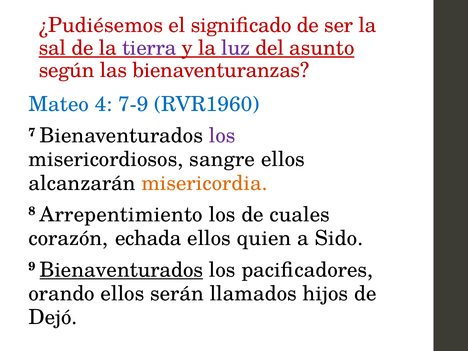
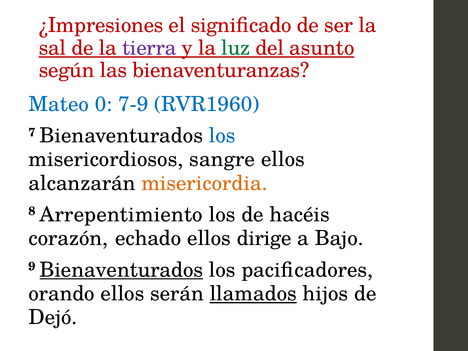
¿Pudiésemos: ¿Pudiésemos -> ¿Impresiones (101, 25)
luz colour: purple -> green (236, 48)
4: 4 -> 0 (103, 104)
los colour: purple -> blue (222, 136)
cuales: cuales -> hacéis (300, 215)
echada: echada -> echado (148, 238)
quien: quien -> dirige (264, 238)
Sido: Sido -> Bajo (339, 238)
llamados underline: none -> present (253, 294)
